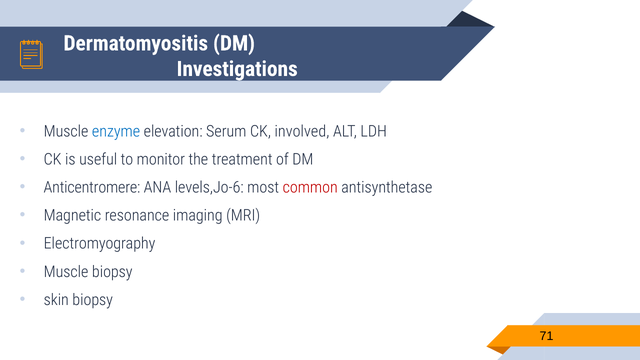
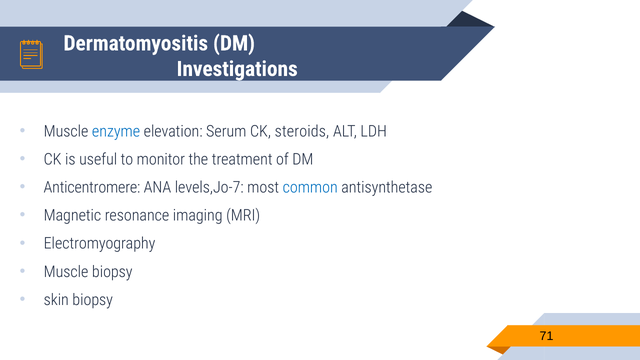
involved: involved -> steroids (302, 131)
levels,Jo-6: levels,Jo-6 -> levels,Jo-7 (209, 187)
common colour: red -> blue (310, 187)
